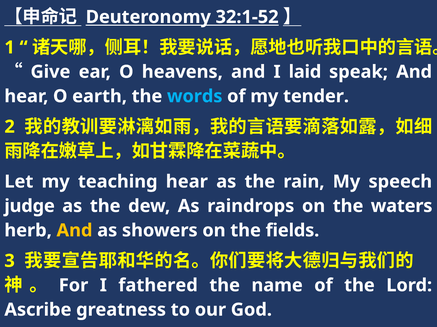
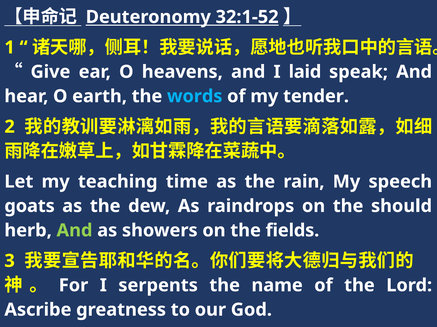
teaching hear: hear -> time (187, 182)
judge: judge -> goats (30, 206)
waters: waters -> should (402, 206)
And colour: yellow -> light green (75, 231)
fathered: fathered -> serpents (158, 286)
